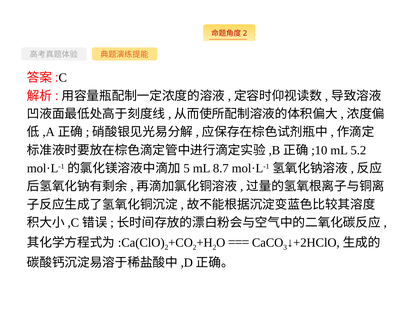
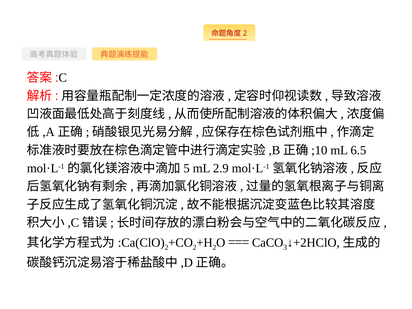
5.2: 5.2 -> 6.5 (358, 150)
8.7: 8.7 -> 2.9 (221, 168)
